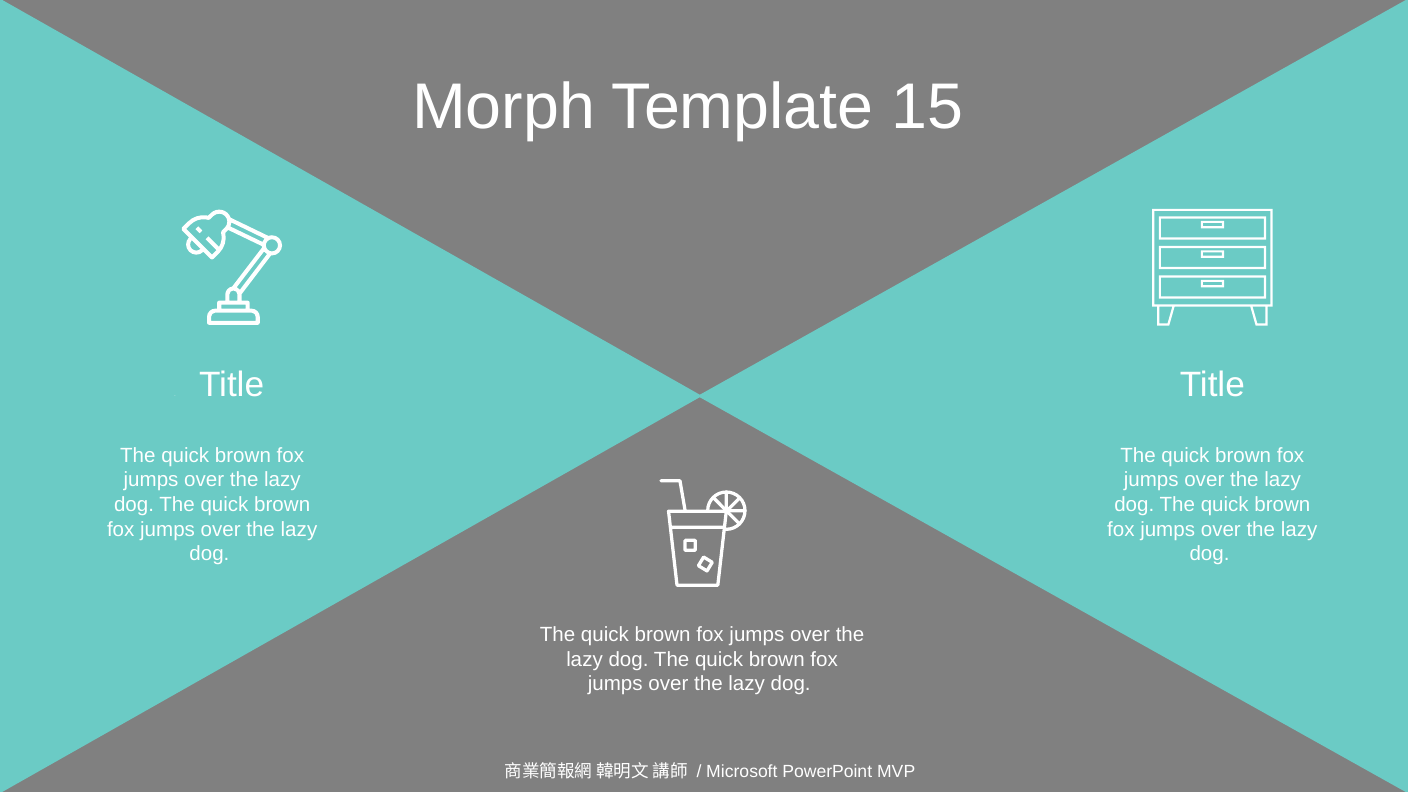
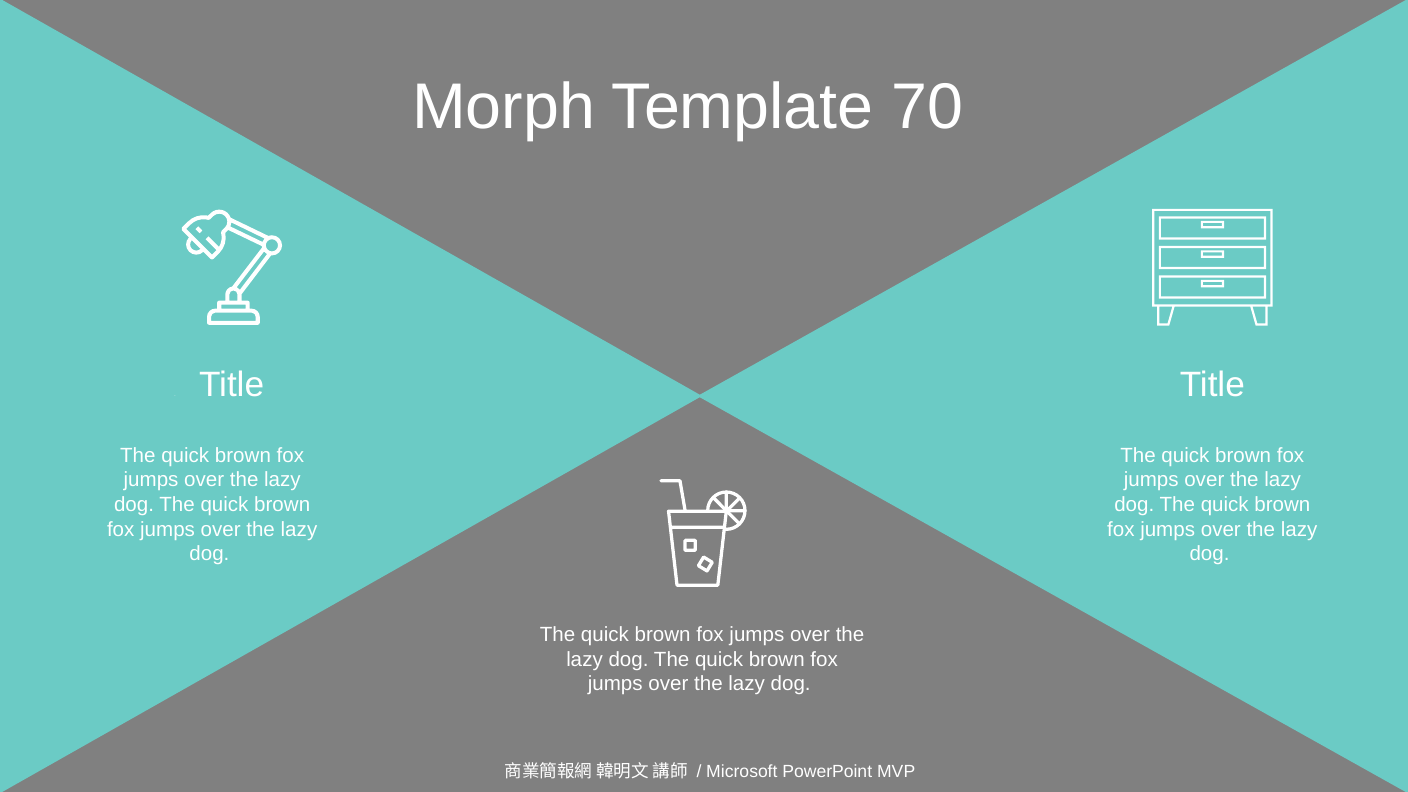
15: 15 -> 70 (927, 107)
